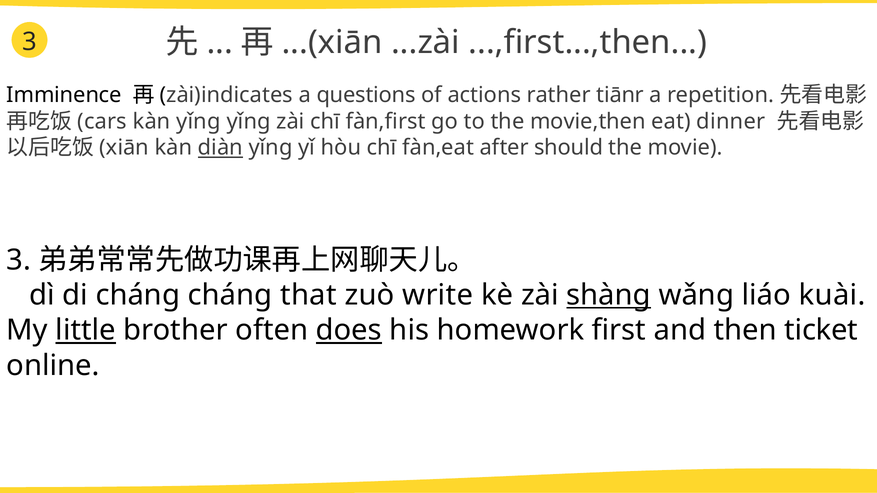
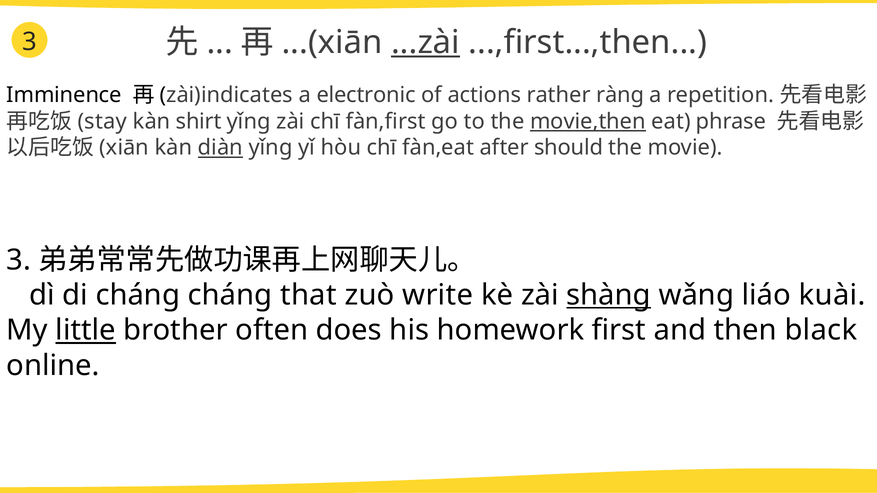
...zài underline: none -> present (426, 42)
questions: questions -> electronic (366, 95)
tiānr: tiānr -> ràng (620, 95)
cars: cars -> stay (102, 122)
kàn yǐng: yǐng -> shirt (199, 122)
movie,then underline: none -> present (588, 122)
dinner: dinner -> phrase (731, 122)
does underline: present -> none (349, 331)
ticket: ticket -> black (821, 331)
